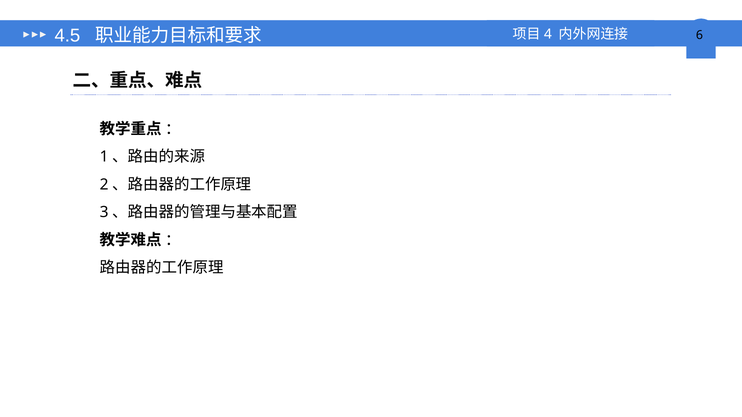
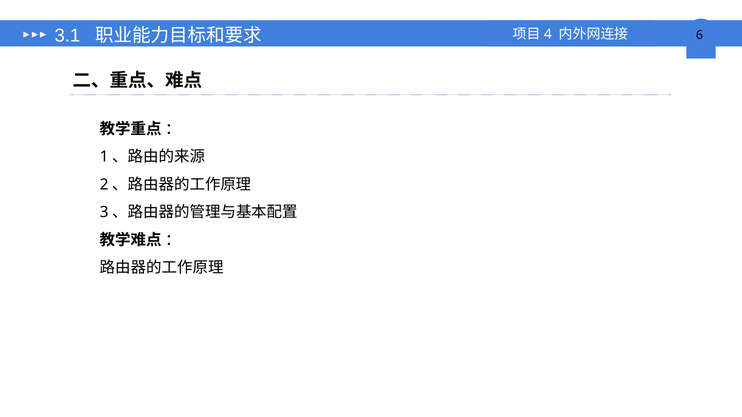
4.5: 4.5 -> 3.1 (67, 36)
